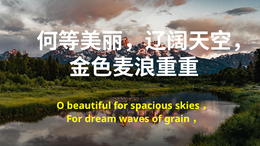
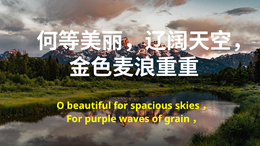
dream: dream -> purple (101, 119)
